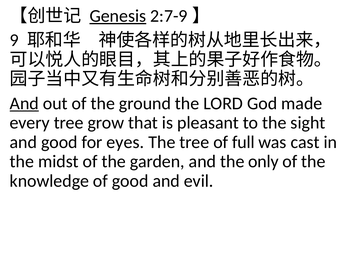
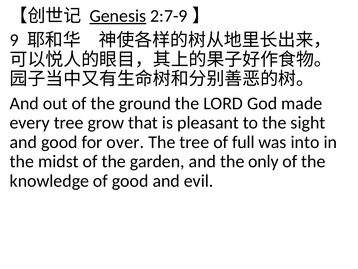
And underline: present -> none (24, 103)
eyes: eyes -> over (125, 142)
cast: cast -> into (305, 142)
